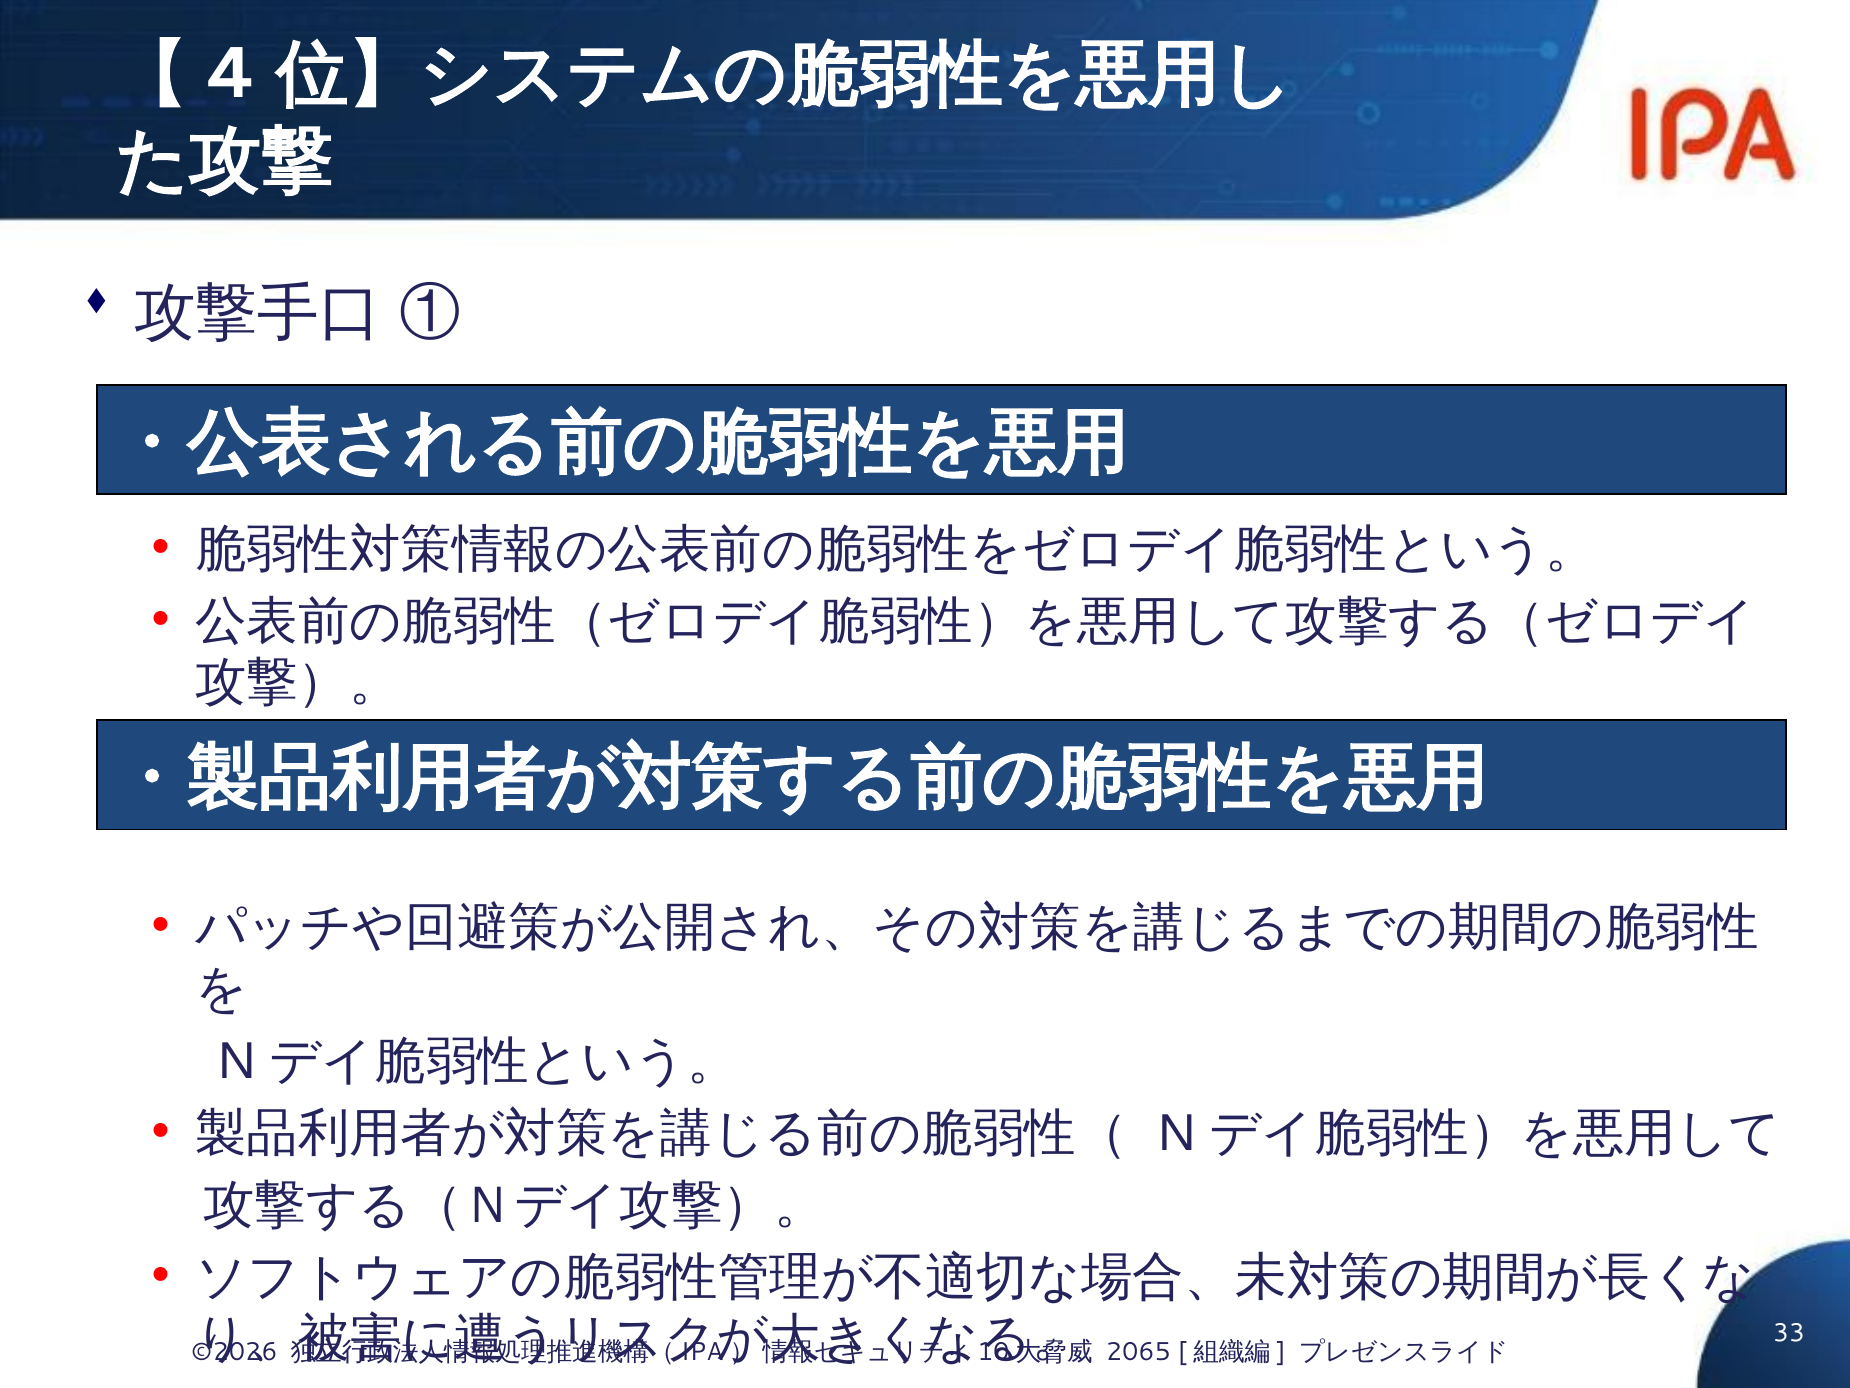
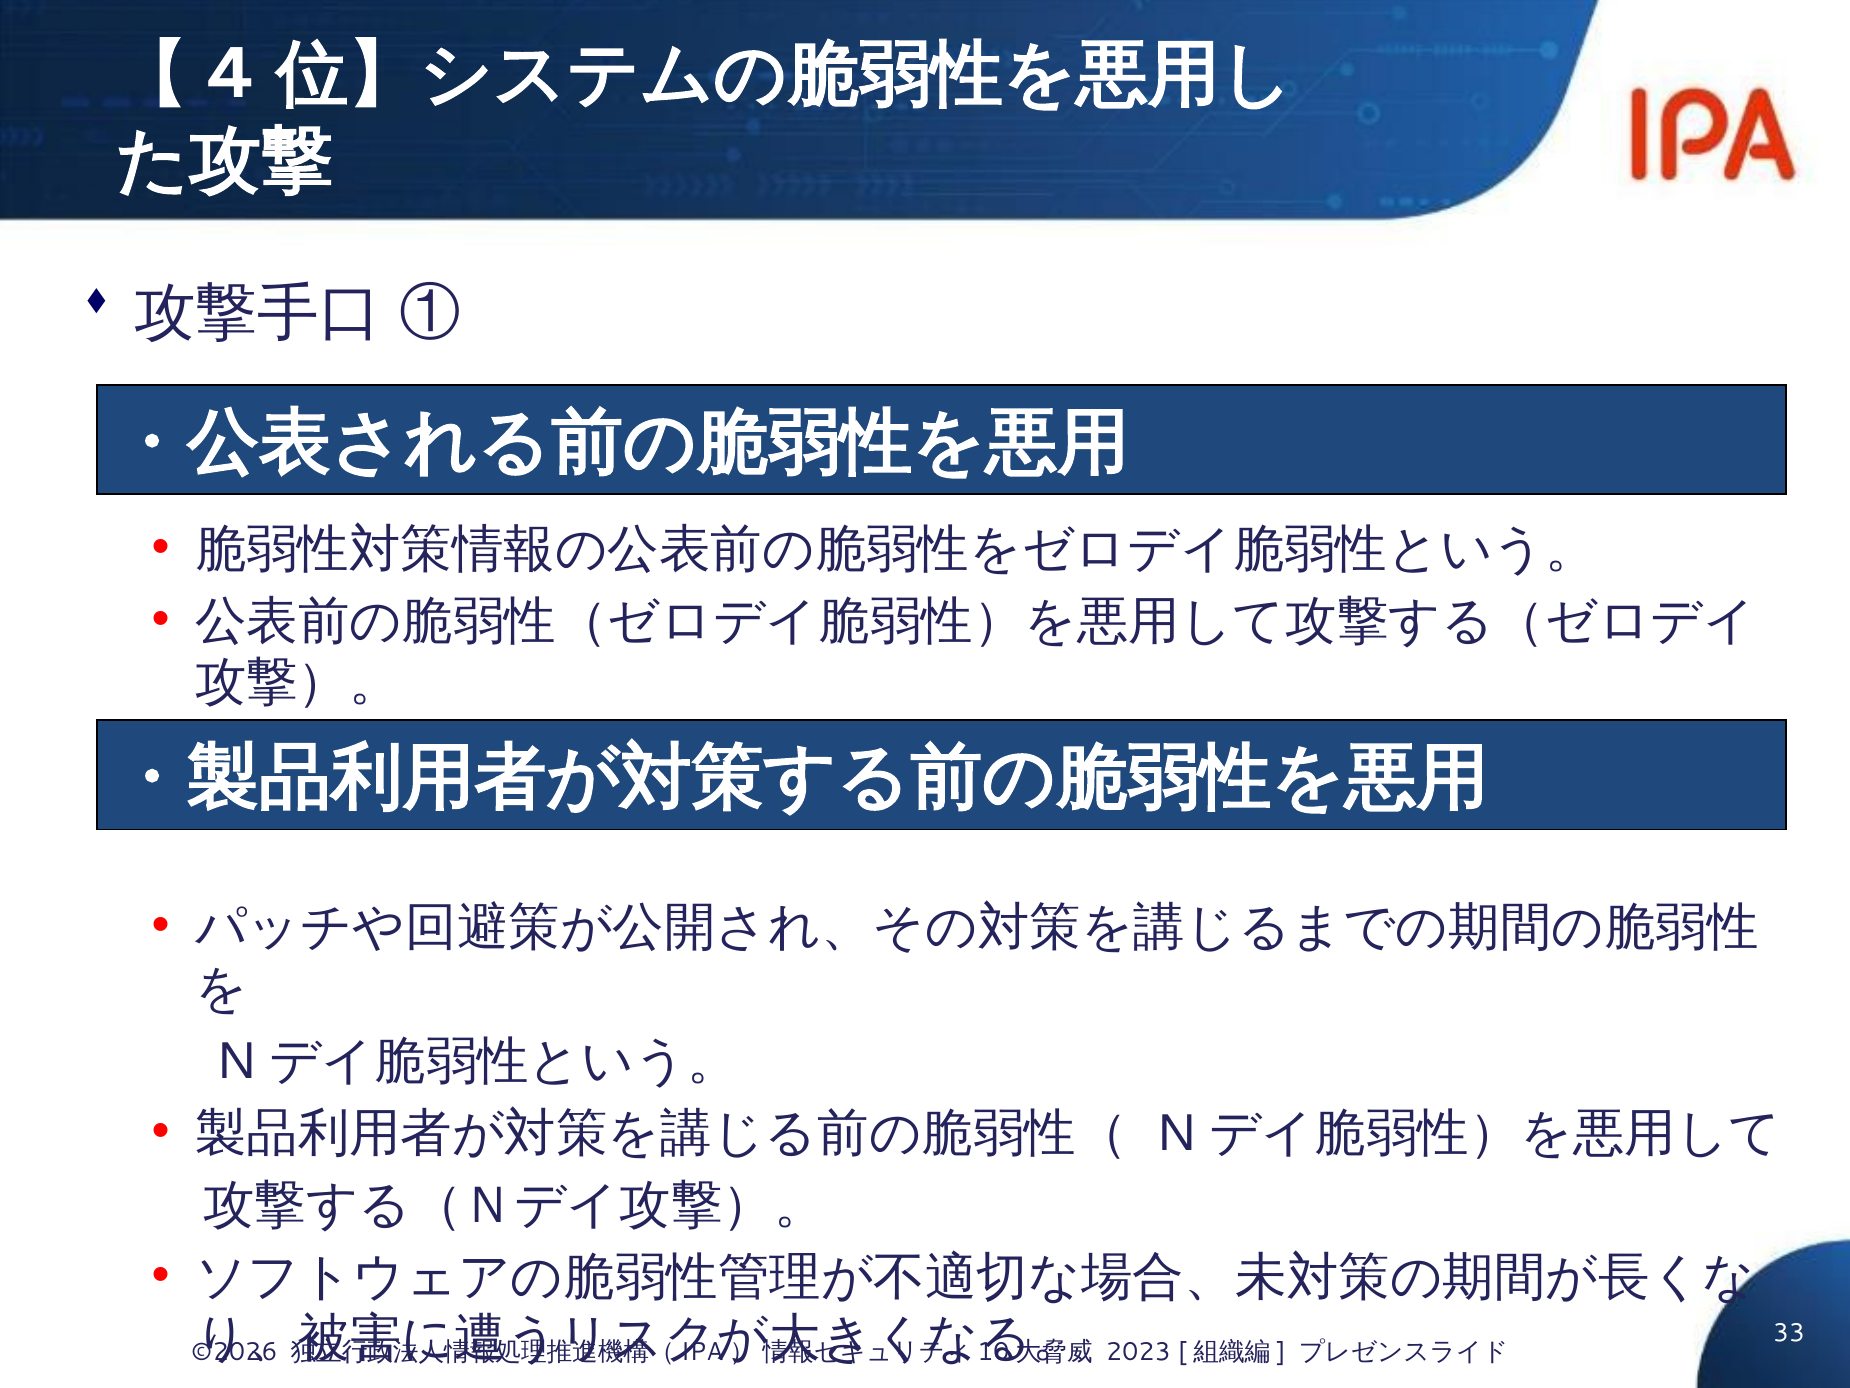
2065: 2065 -> 2023 (1138, 1352)
